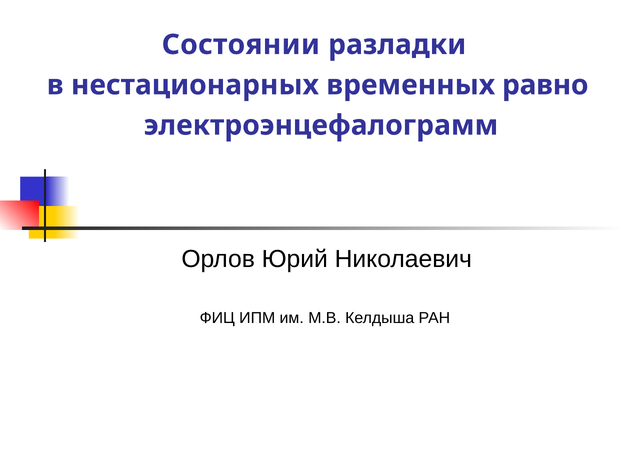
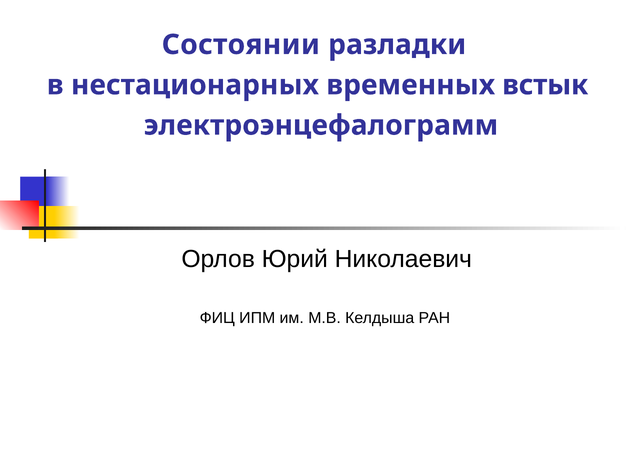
равно: равно -> встык (545, 85)
